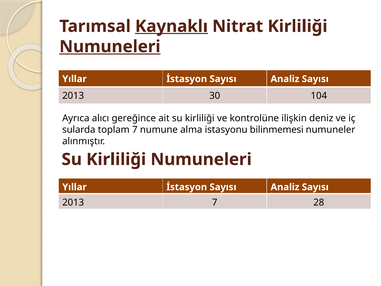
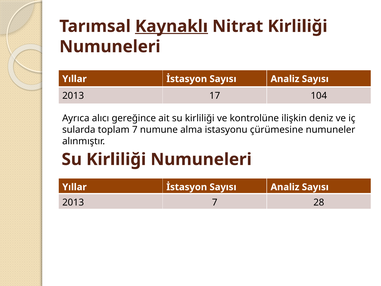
Numuneleri underline: present -> none (110, 47)
30: 30 -> 17 (215, 96)
bilinmemesi: bilinmemesi -> çürümesine (277, 130)
